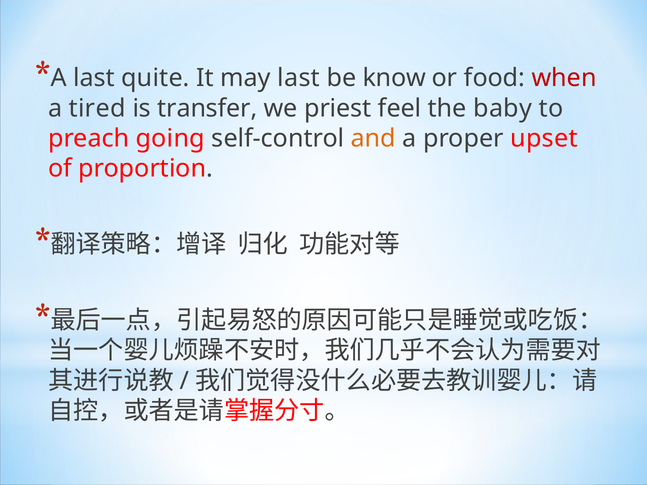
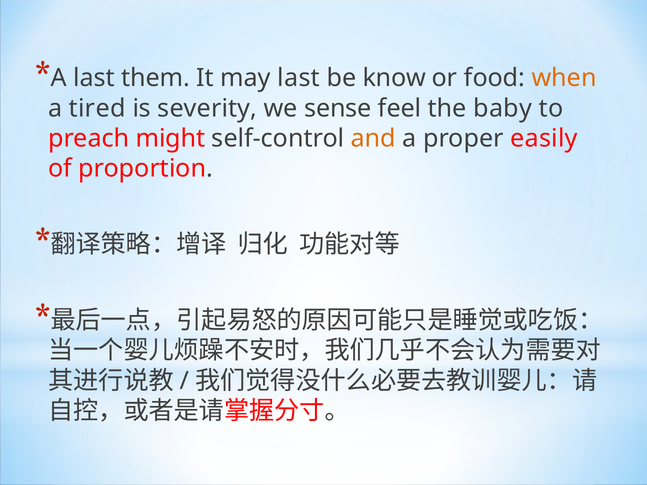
quite: quite -> them (156, 78)
when colour: red -> orange (564, 78)
transfer: transfer -> severity (207, 108)
priest: priest -> sense (338, 108)
going: going -> might (170, 138)
upset: upset -> easily (544, 138)
